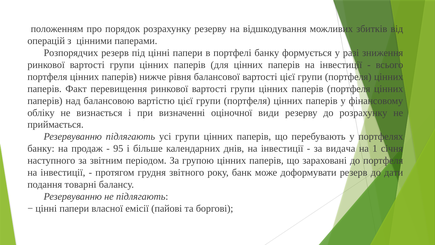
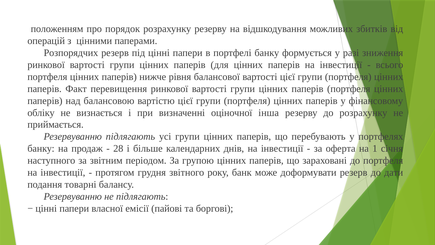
види: види -> інша (269, 113)
95: 95 -> 28 (118, 148)
видача: видача -> оферта (341, 148)
